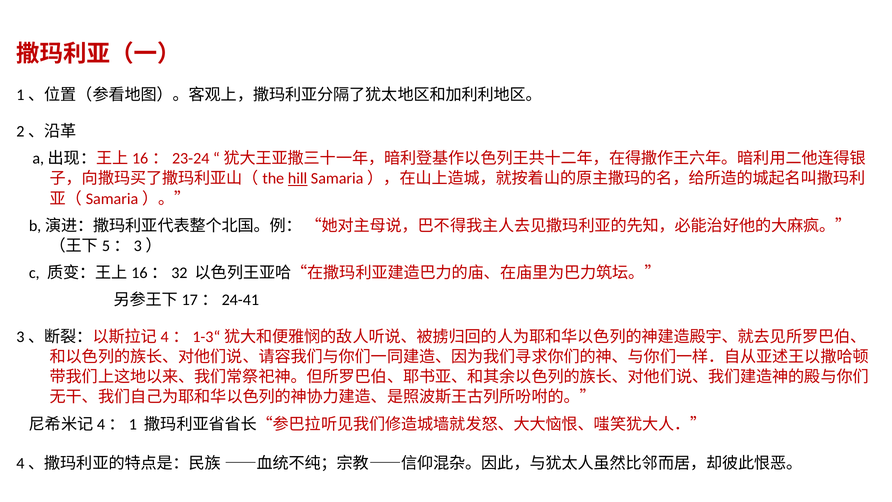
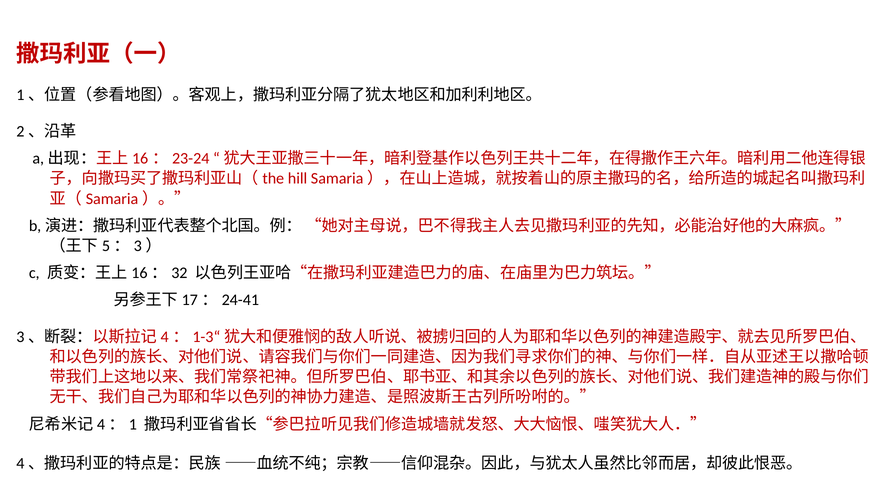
hill underline: present -> none (298, 179)
